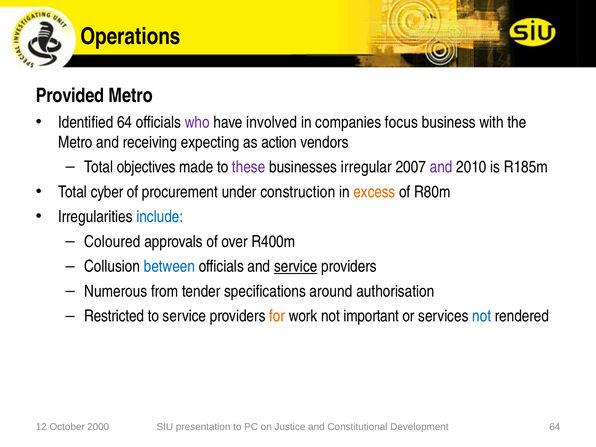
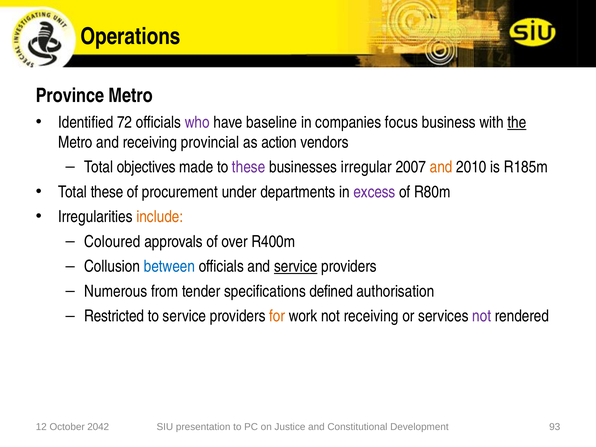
Provided: Provided -> Province (70, 96)
Identified 64: 64 -> 72 (125, 122)
involved: involved -> baseline (272, 122)
the underline: none -> present (517, 122)
expecting: expecting -> provincial (210, 142)
and colour: purple -> orange (441, 167)
Total cyber: cyber -> these (107, 192)
construction: construction -> departments (298, 192)
excess colour: orange -> purple (374, 192)
include colour: blue -> orange (160, 217)
around: around -> defined (331, 291)
not important: important -> receiving (371, 316)
not colour: blue -> purple (482, 316)
2000: 2000 -> 2042 (98, 427)
Development 64: 64 -> 93 (555, 427)
